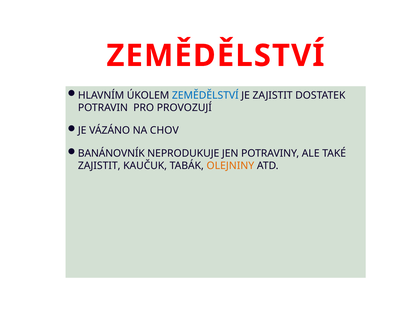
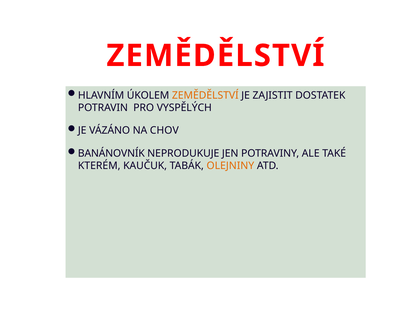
ZEMĚDĚLSTVÍ colour: blue -> orange (205, 95)
PROVOZUJÍ: PROVOZUJÍ -> VYSPĚLÝCH (184, 108)
ZAJISTIT: ZAJISTIT -> KTERÉM (99, 165)
